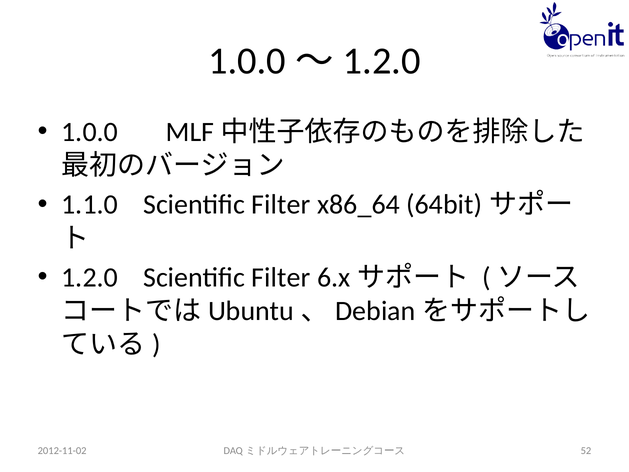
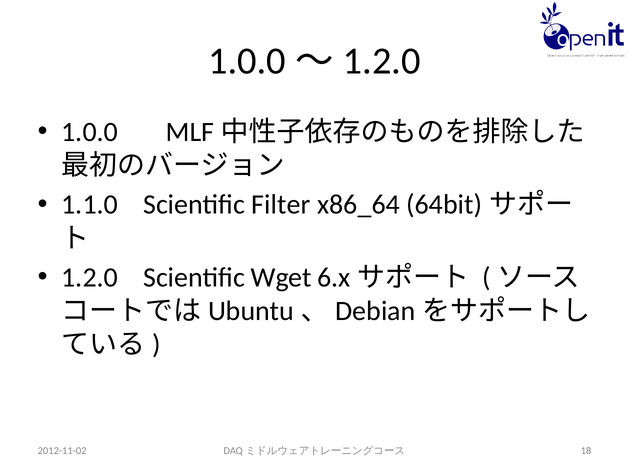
1.2.0 Scientific Filter: Filter -> Wget (281, 277)
52: 52 -> 18 (586, 450)
